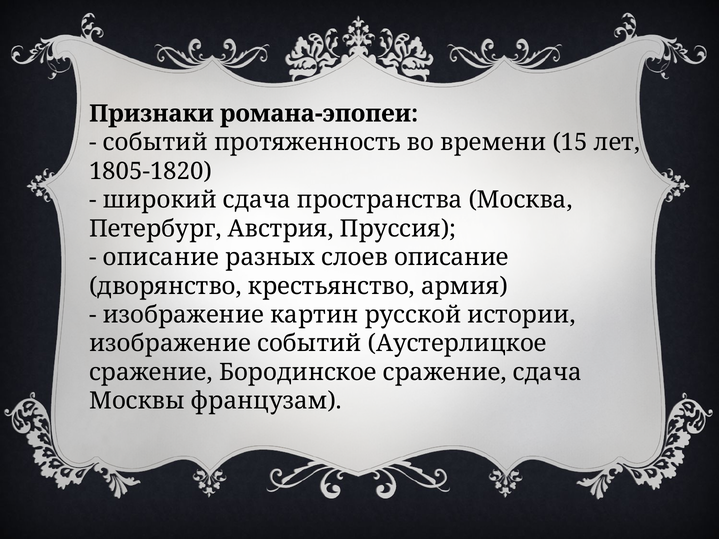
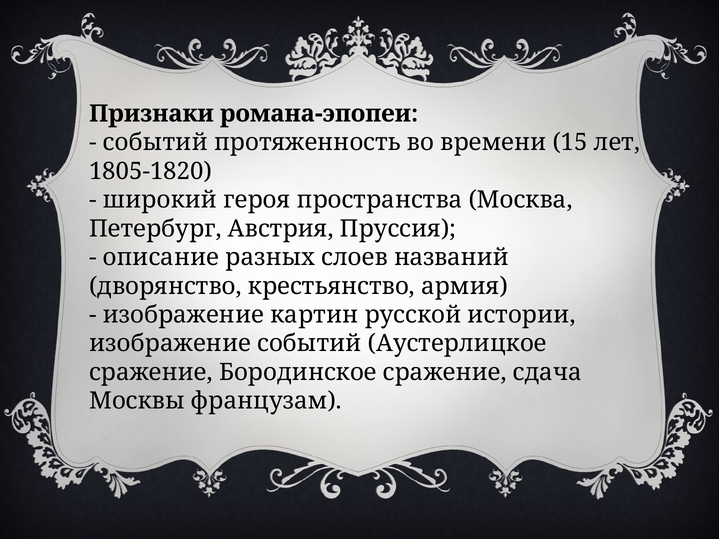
широкий сдача: сдача -> героя (257, 200)
слоев описание: описание -> названий (451, 257)
